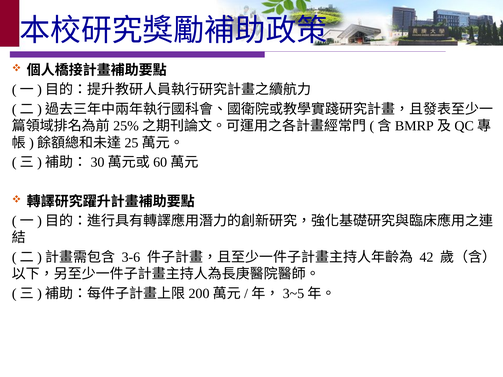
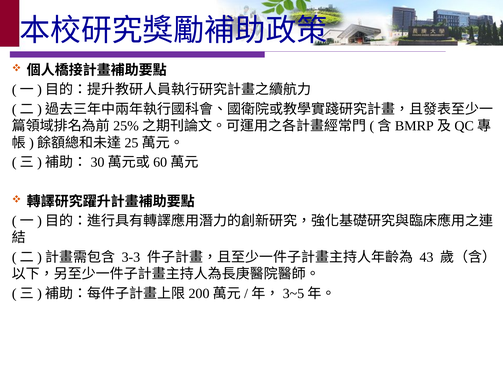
3-6: 3-6 -> 3-3 (131, 257)
42: 42 -> 43 (427, 257)
